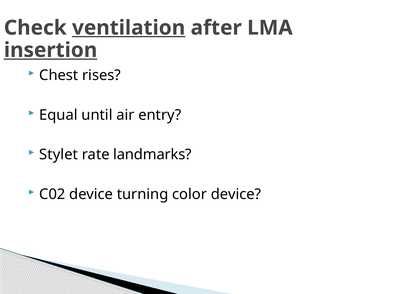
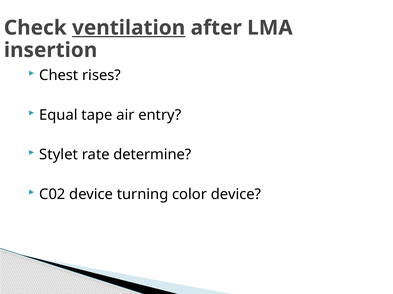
insertion underline: present -> none (51, 50)
until: until -> tape (97, 115)
landmarks: landmarks -> determine (152, 155)
